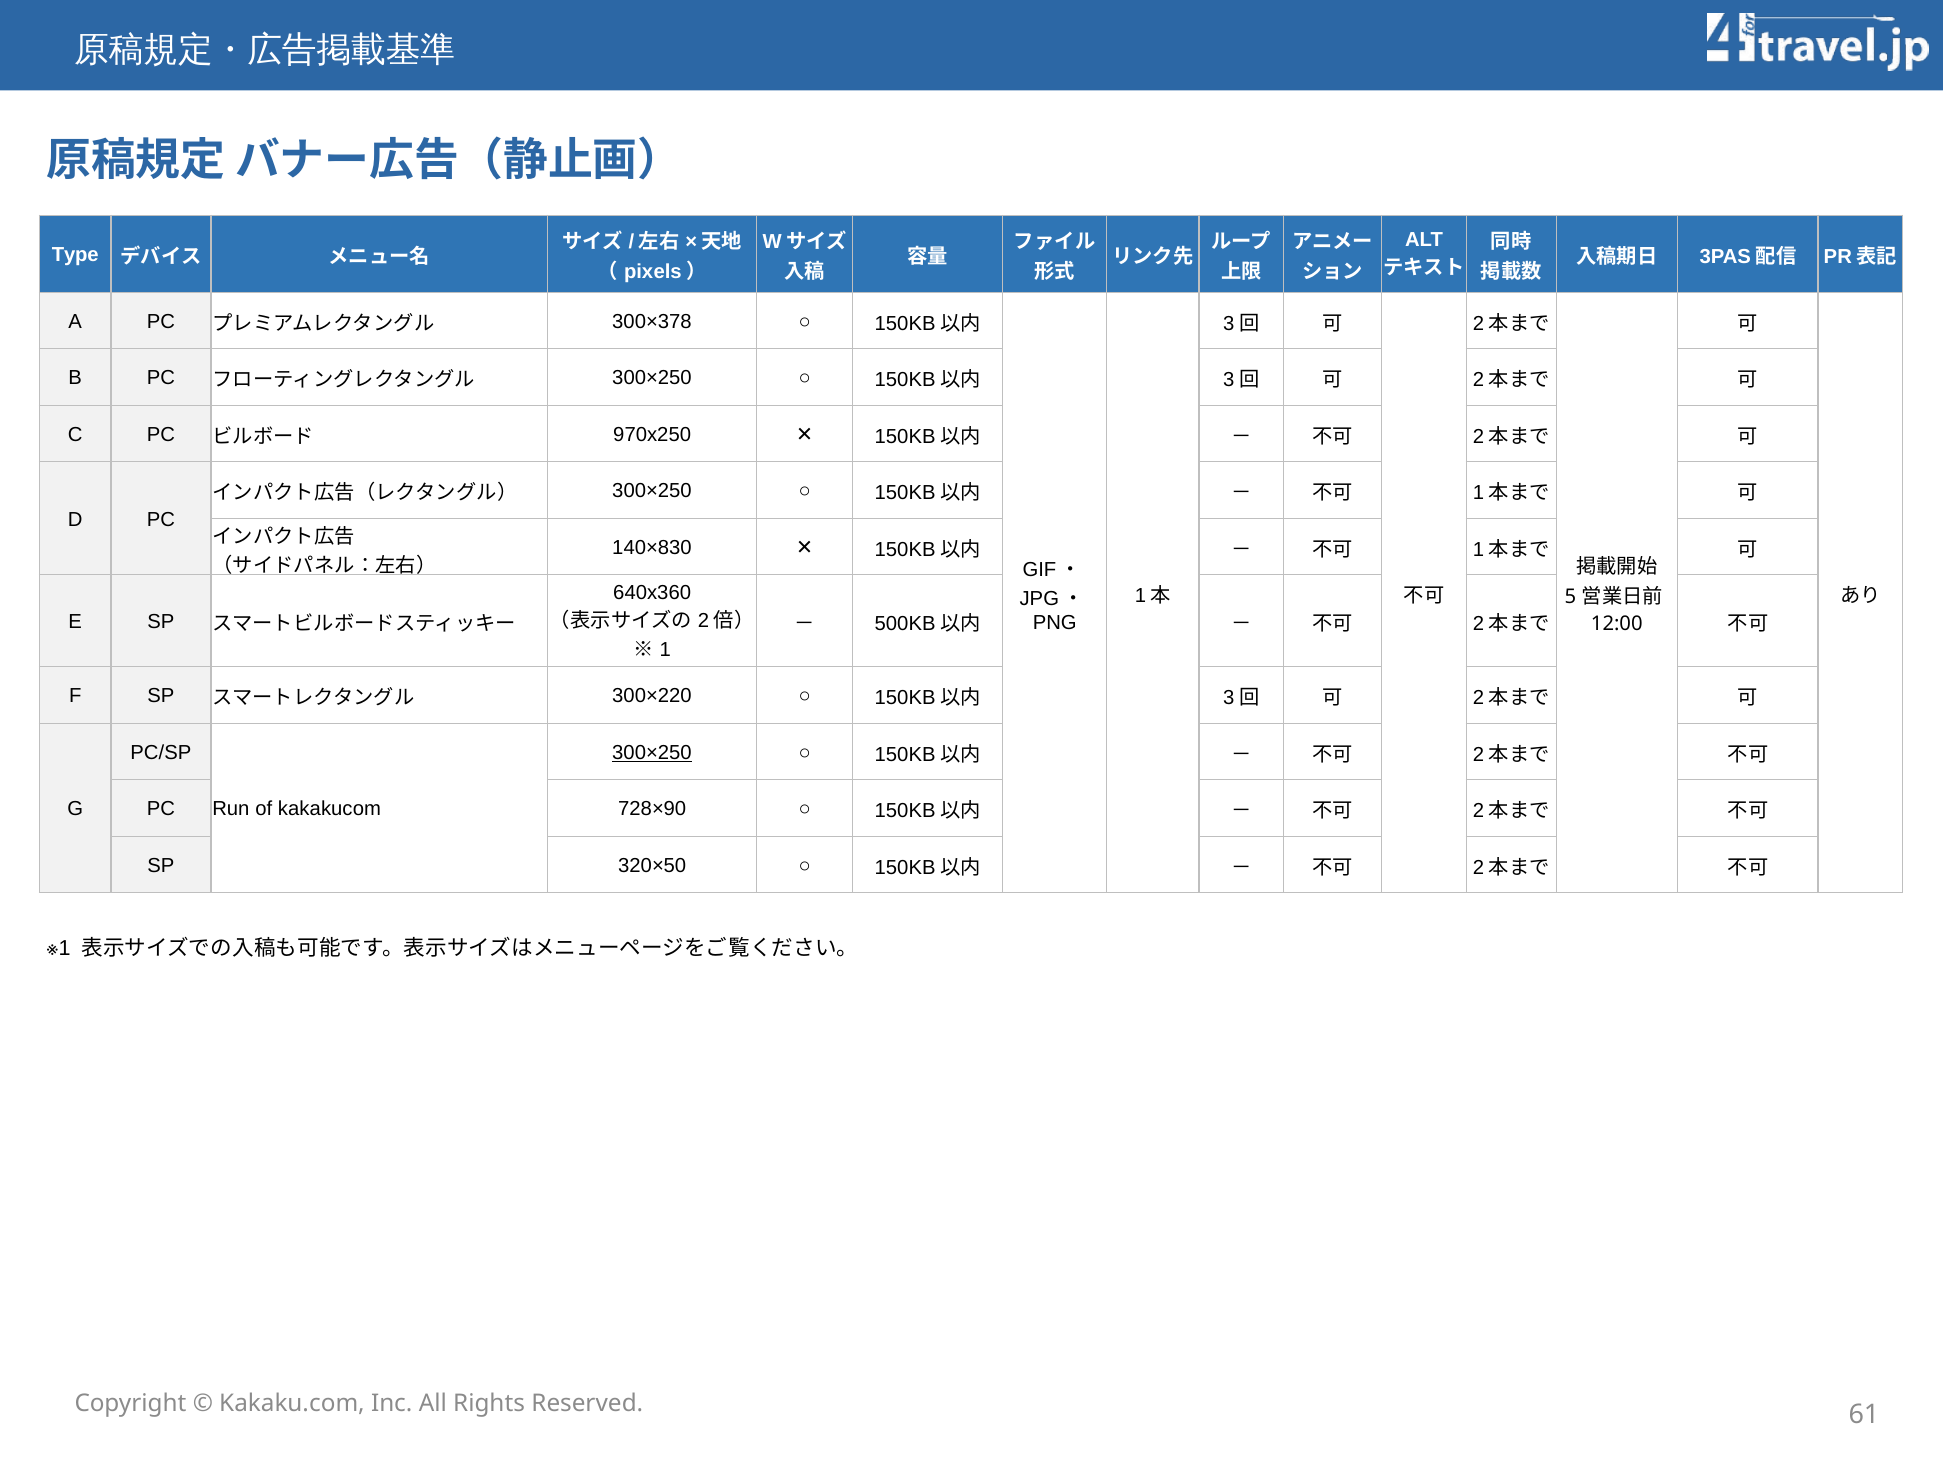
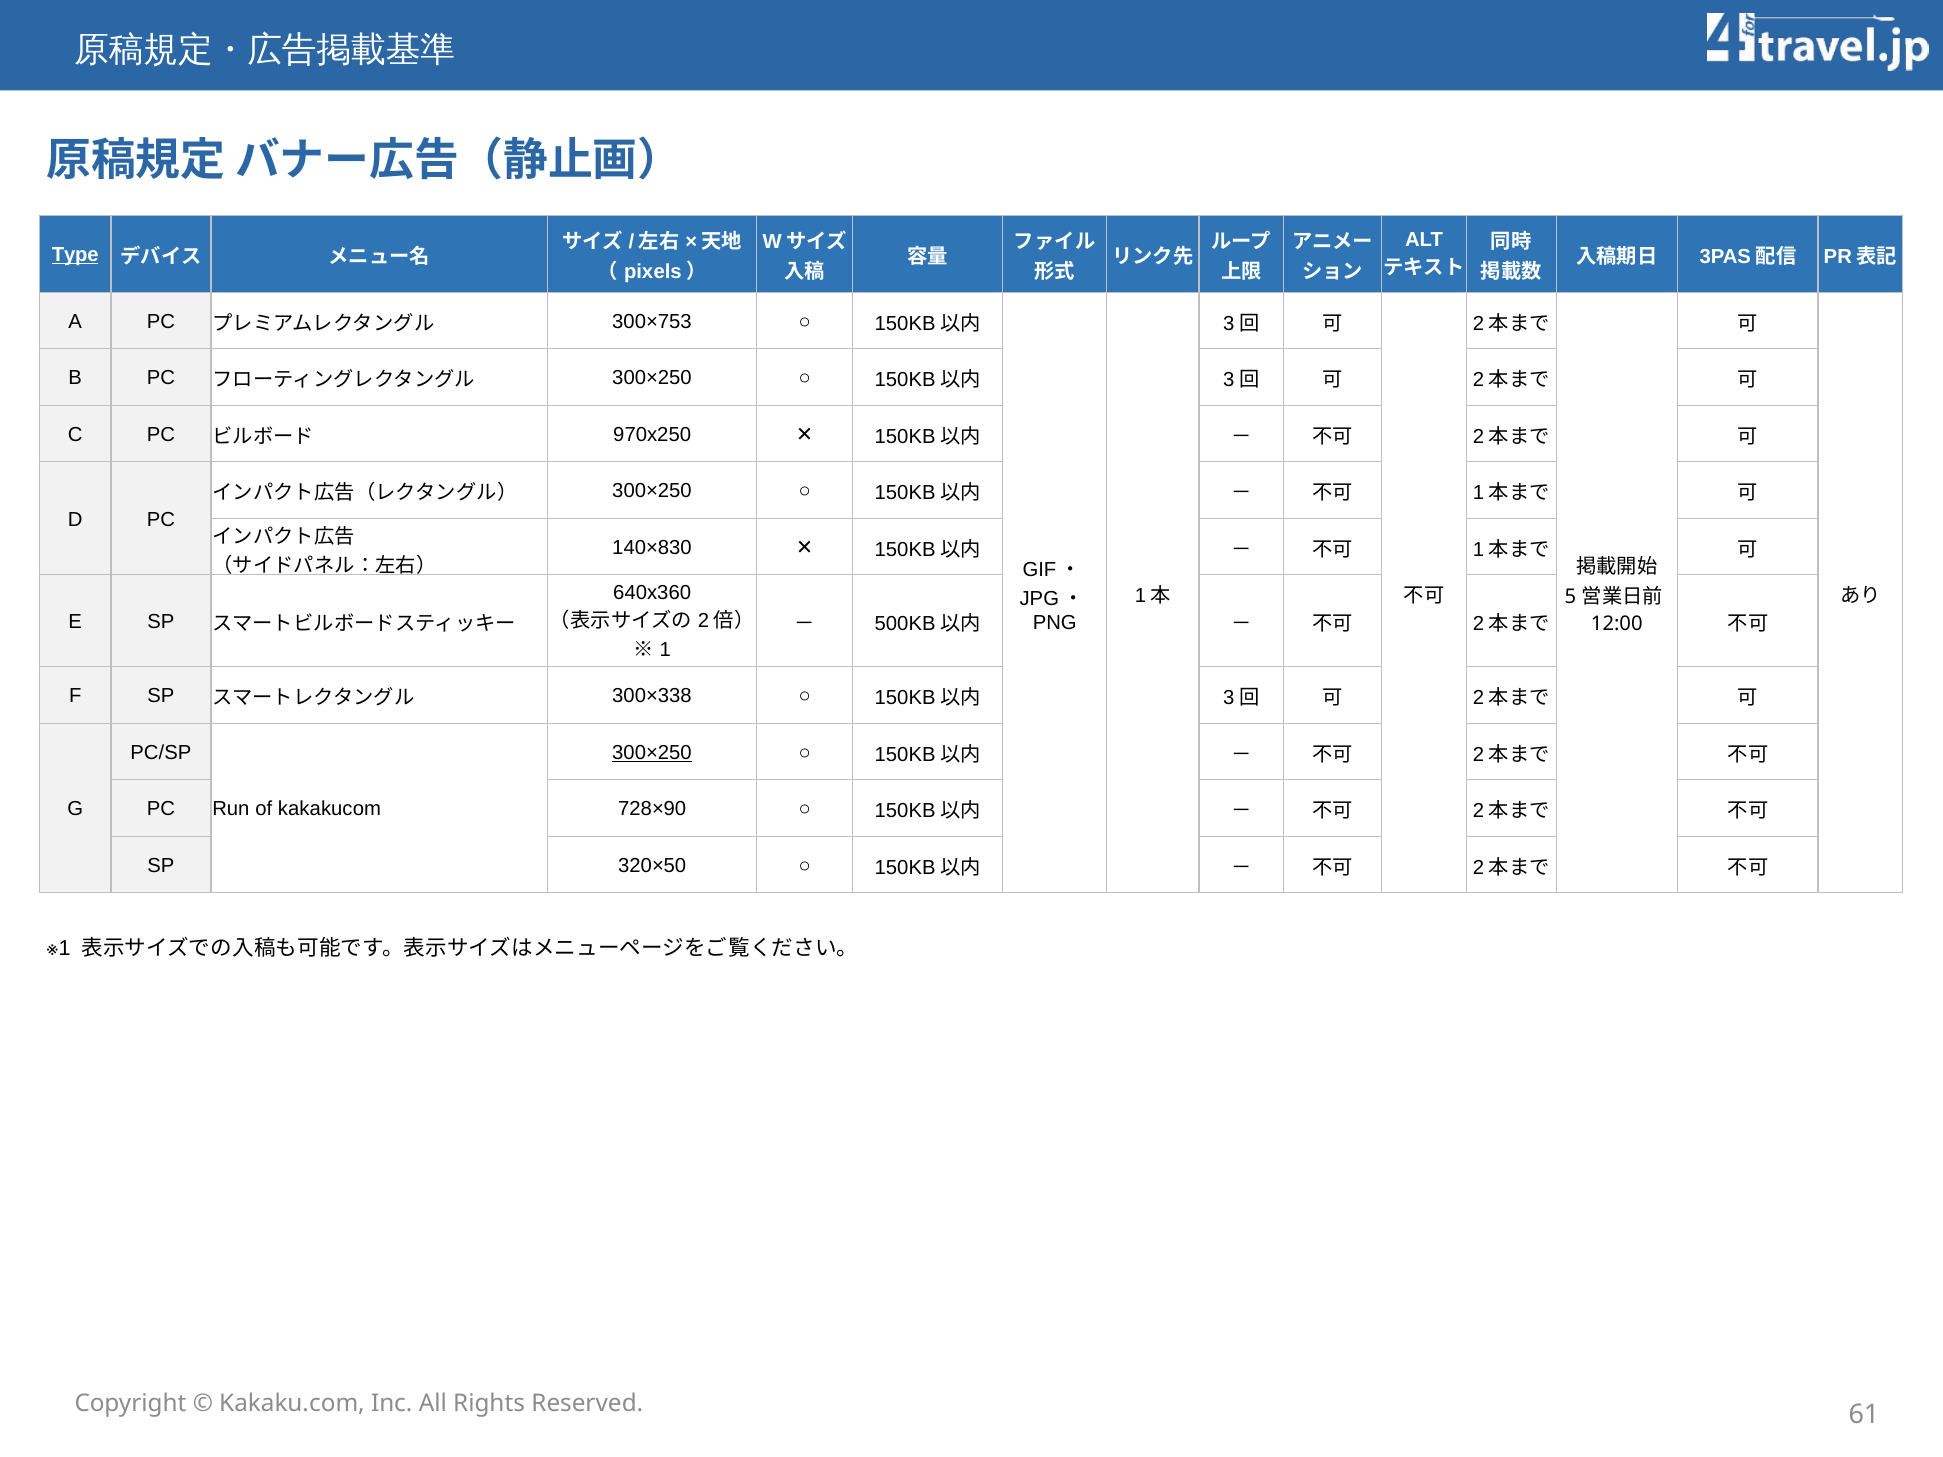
Type underline: none -> present (75, 255)
300×378: 300×378 -> 300×753 (652, 322)
300×220: 300×220 -> 300×338 (652, 696)
